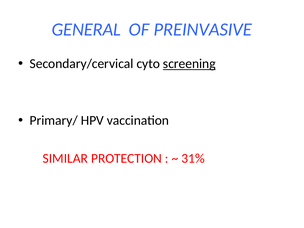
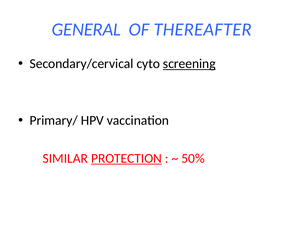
PREINVASIVE: PREINVASIVE -> THEREAFTER (203, 29)
PROTECTION underline: none -> present (126, 158)
31%: 31% -> 50% (193, 158)
